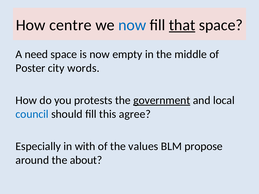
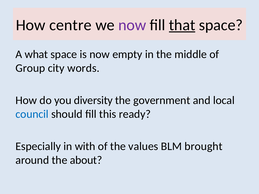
now colour: blue -> purple (132, 25)
need: need -> what (36, 54)
Poster: Poster -> Group (30, 68)
protests: protests -> diversity (93, 100)
government underline: present -> none (162, 100)
agree: agree -> ready (135, 114)
propose: propose -> brought (204, 146)
